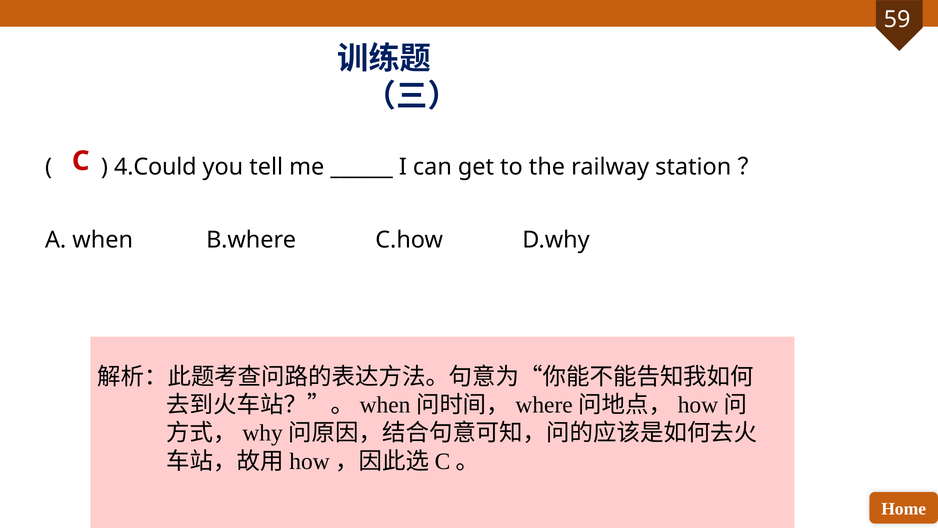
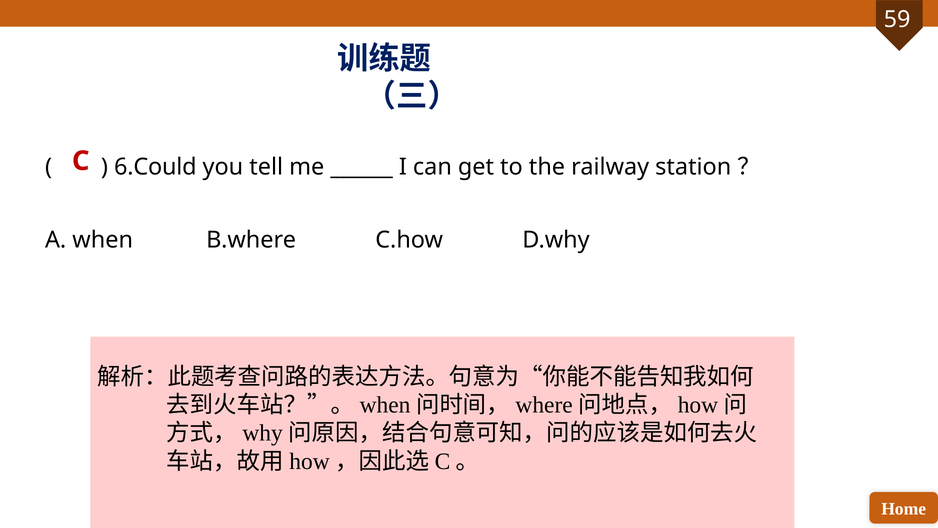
4.Could: 4.Could -> 6.Could (155, 167)
